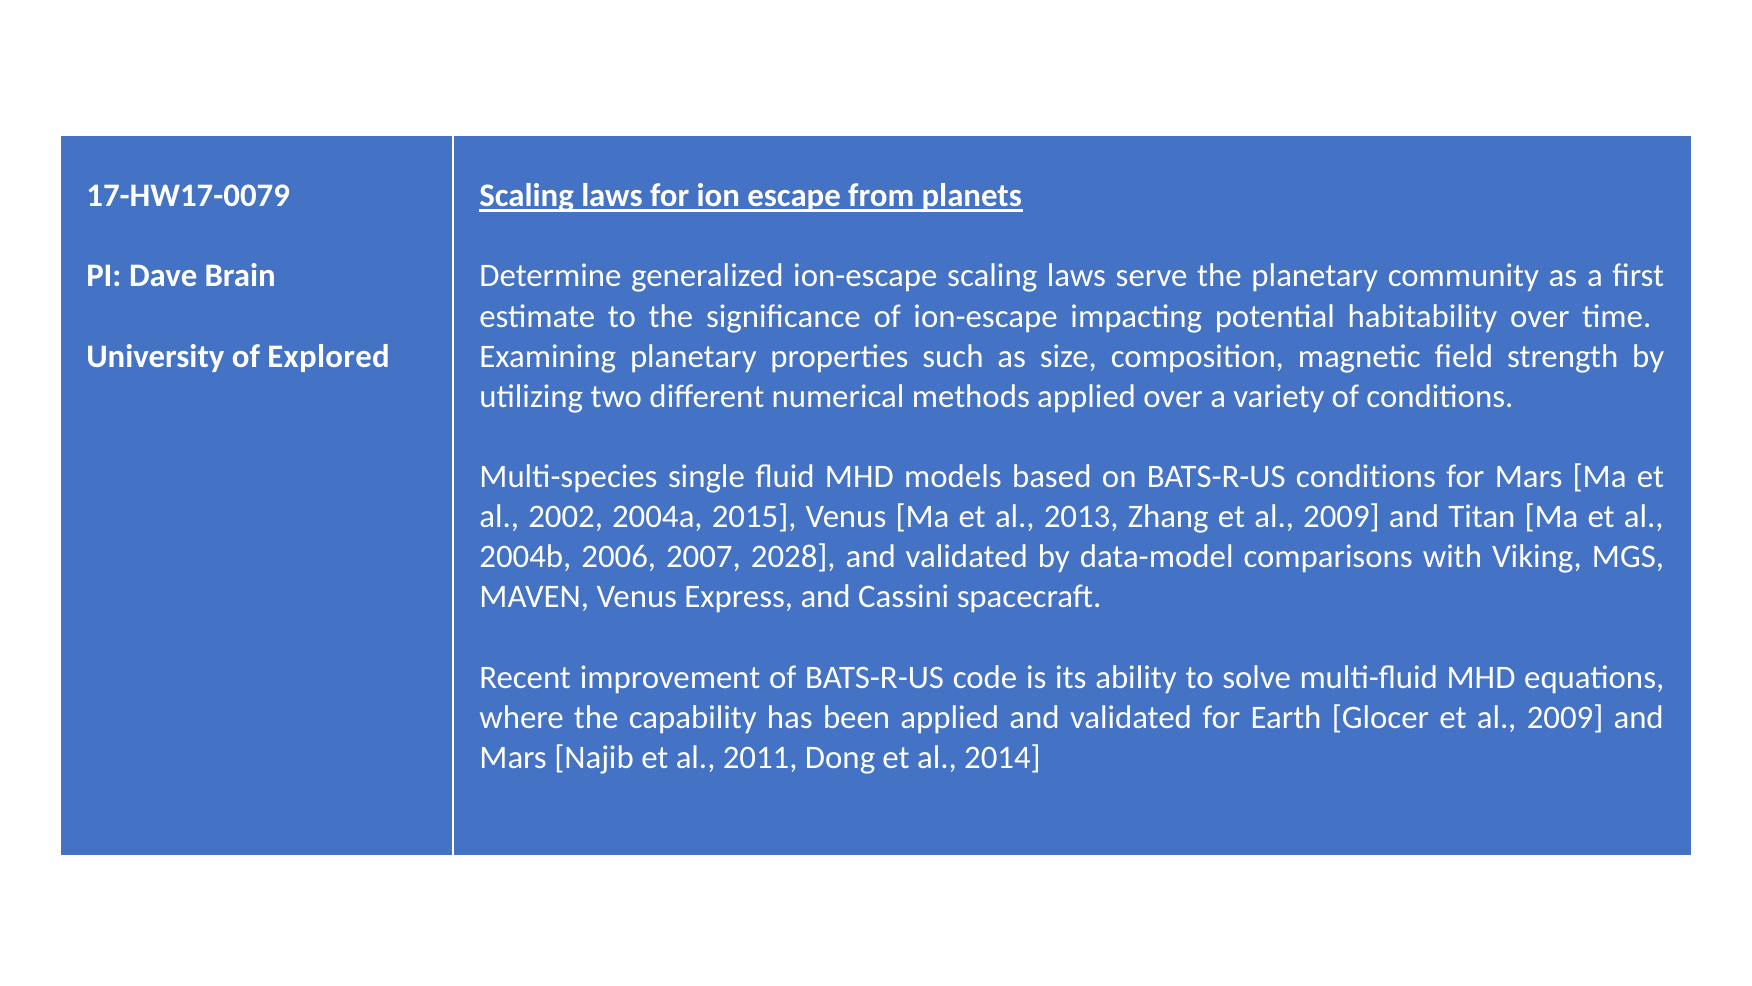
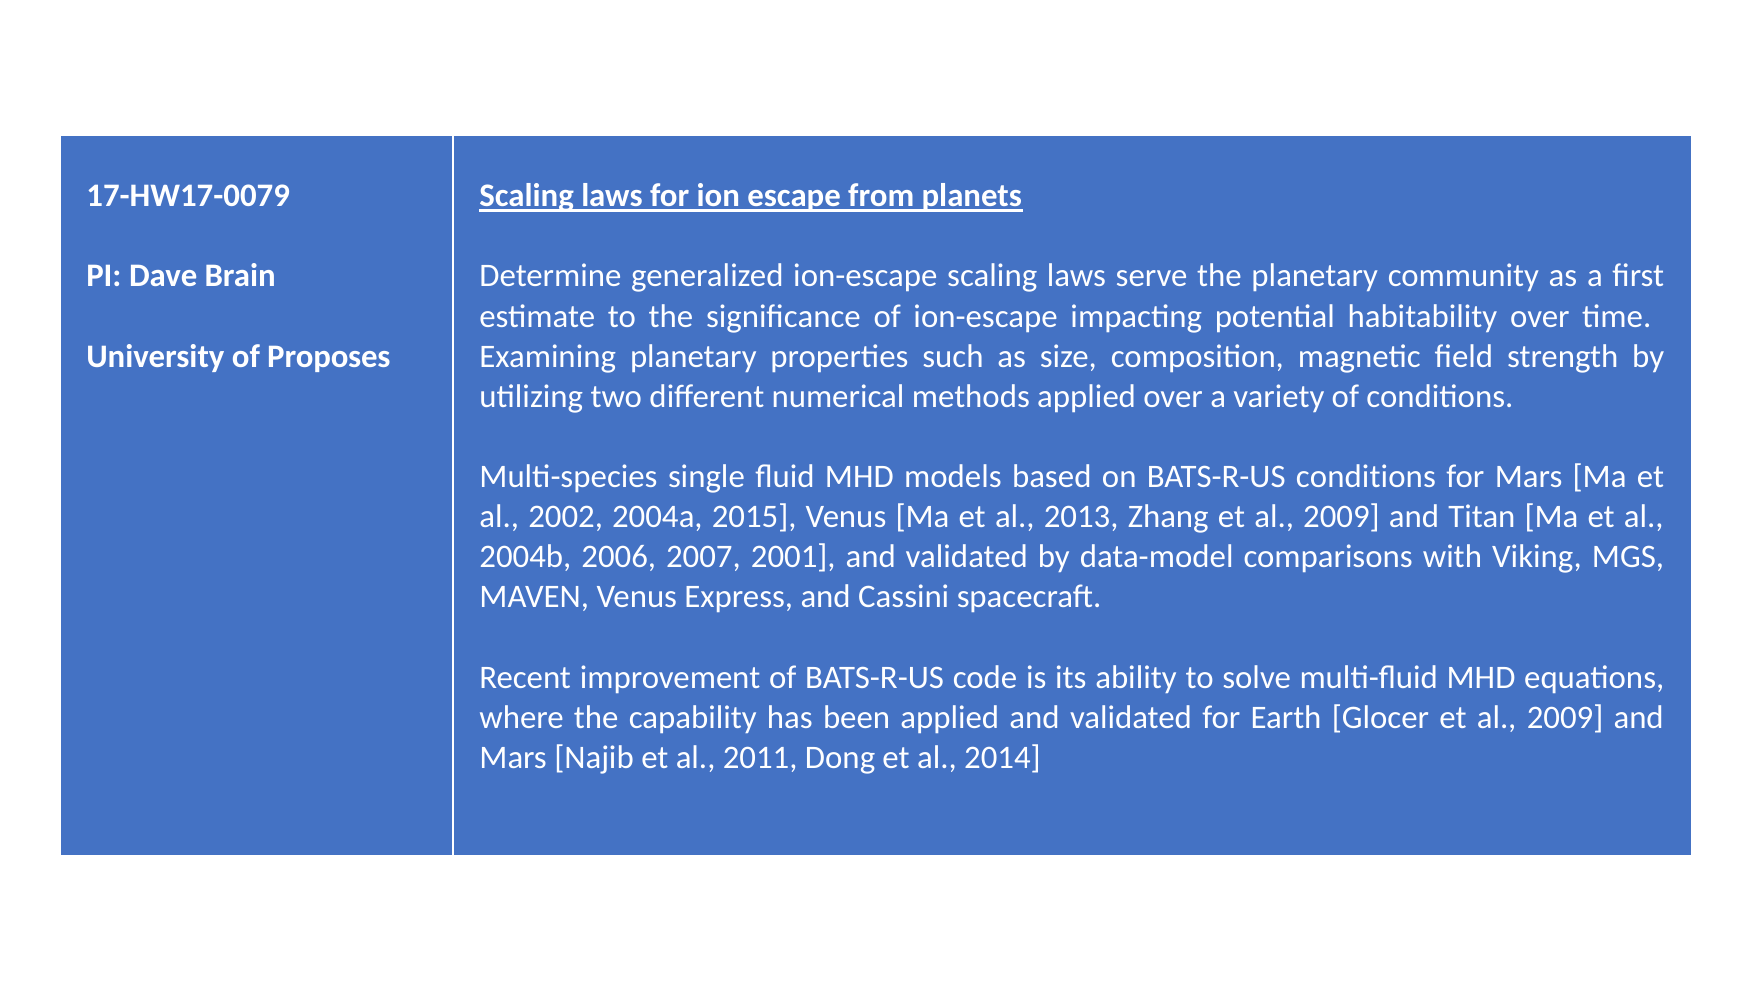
Explored: Explored -> Proposes (329, 356)
2028: 2028 -> 2001 (793, 557)
